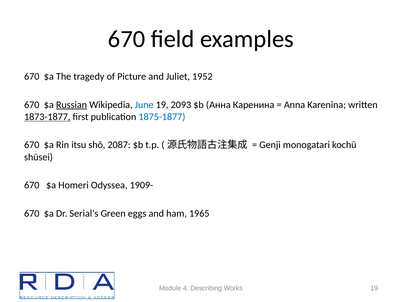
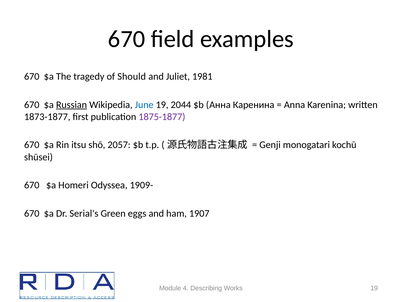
Picture: Picture -> Should (132, 76)
1952: 1952 -> 1981 (202, 76)
2093: 2093 -> 2044 (181, 105)
1873-1877 underline: present -> none (47, 117)
1875-1877 colour: blue -> purple (162, 117)
2087: 2087 -> 2057 (119, 145)
1965: 1965 -> 1907 (199, 213)
